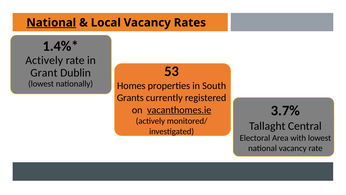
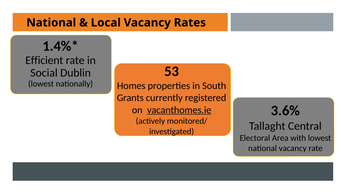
National underline: present -> none (51, 23)
Actively: Actively -> Efficient (44, 60)
Grant: Grant -> Social (44, 73)
3.7%: 3.7% -> 3.6% (285, 110)
